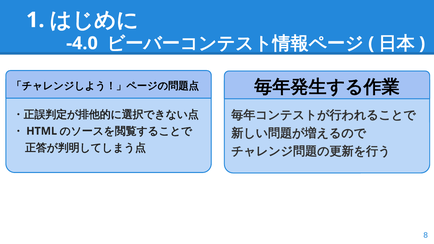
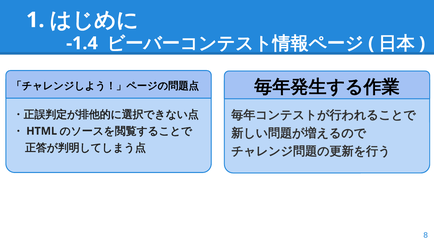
-4.0: -4.0 -> -1.4 (82, 43)
